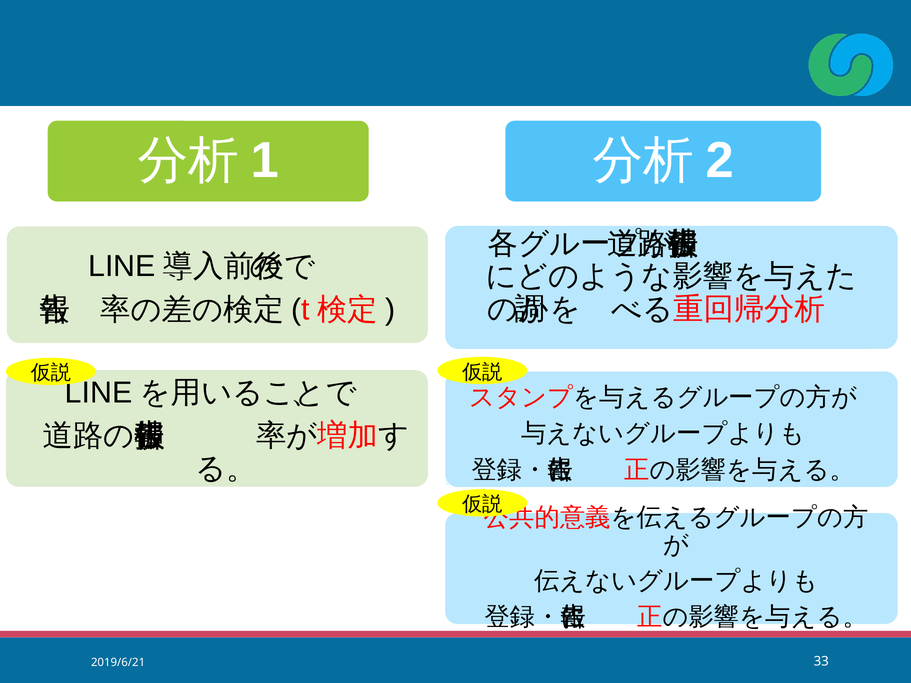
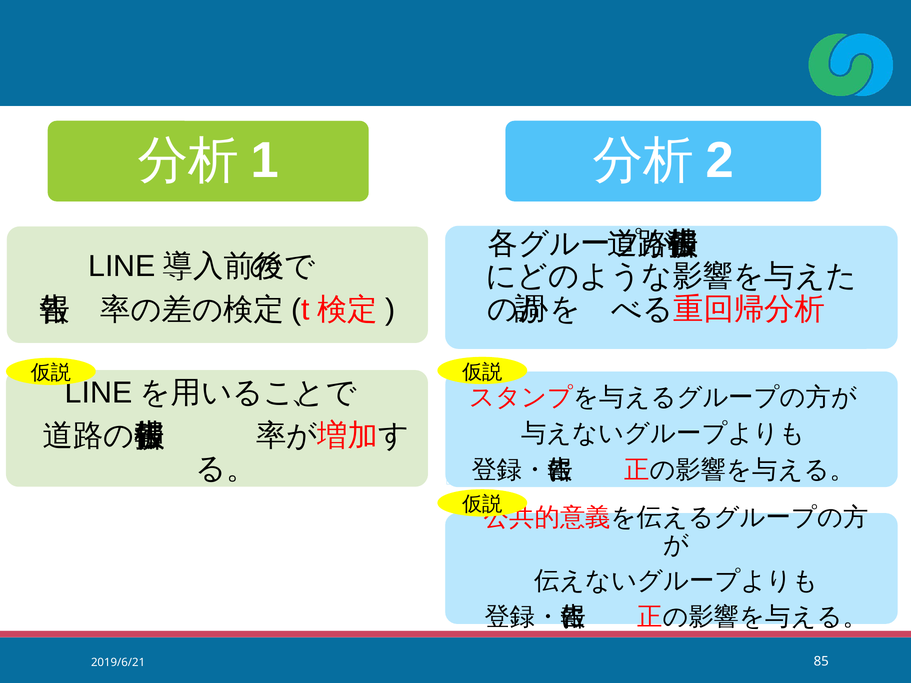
33: 33 -> 85 (821, 662)
